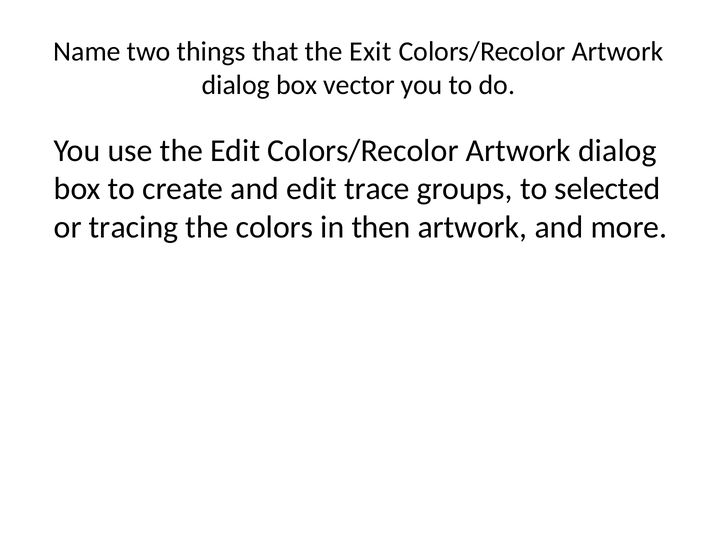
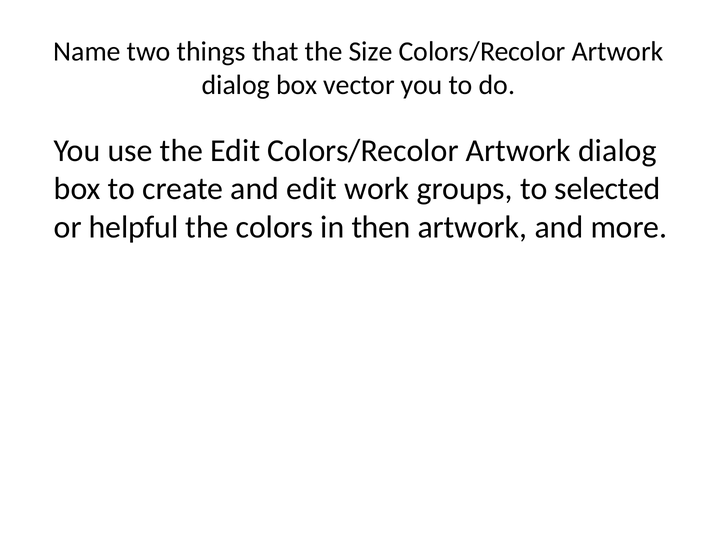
Exit: Exit -> Size (371, 52)
trace: trace -> work (377, 189)
tracing: tracing -> helpful (134, 227)
